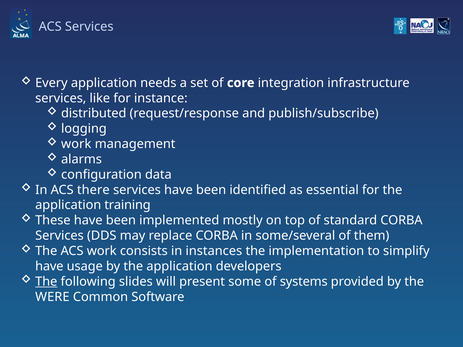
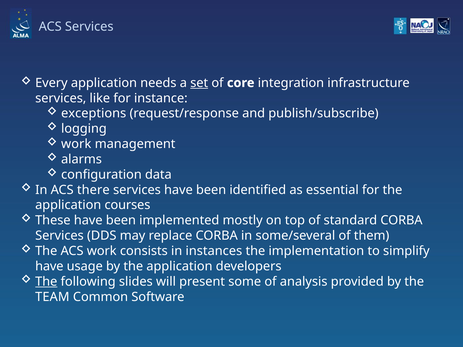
set underline: none -> present (199, 83)
distributed: distributed -> exceptions (94, 113)
training: training -> courses (127, 205)
systems: systems -> analysis (304, 282)
WERE: WERE -> TEAM (52, 297)
